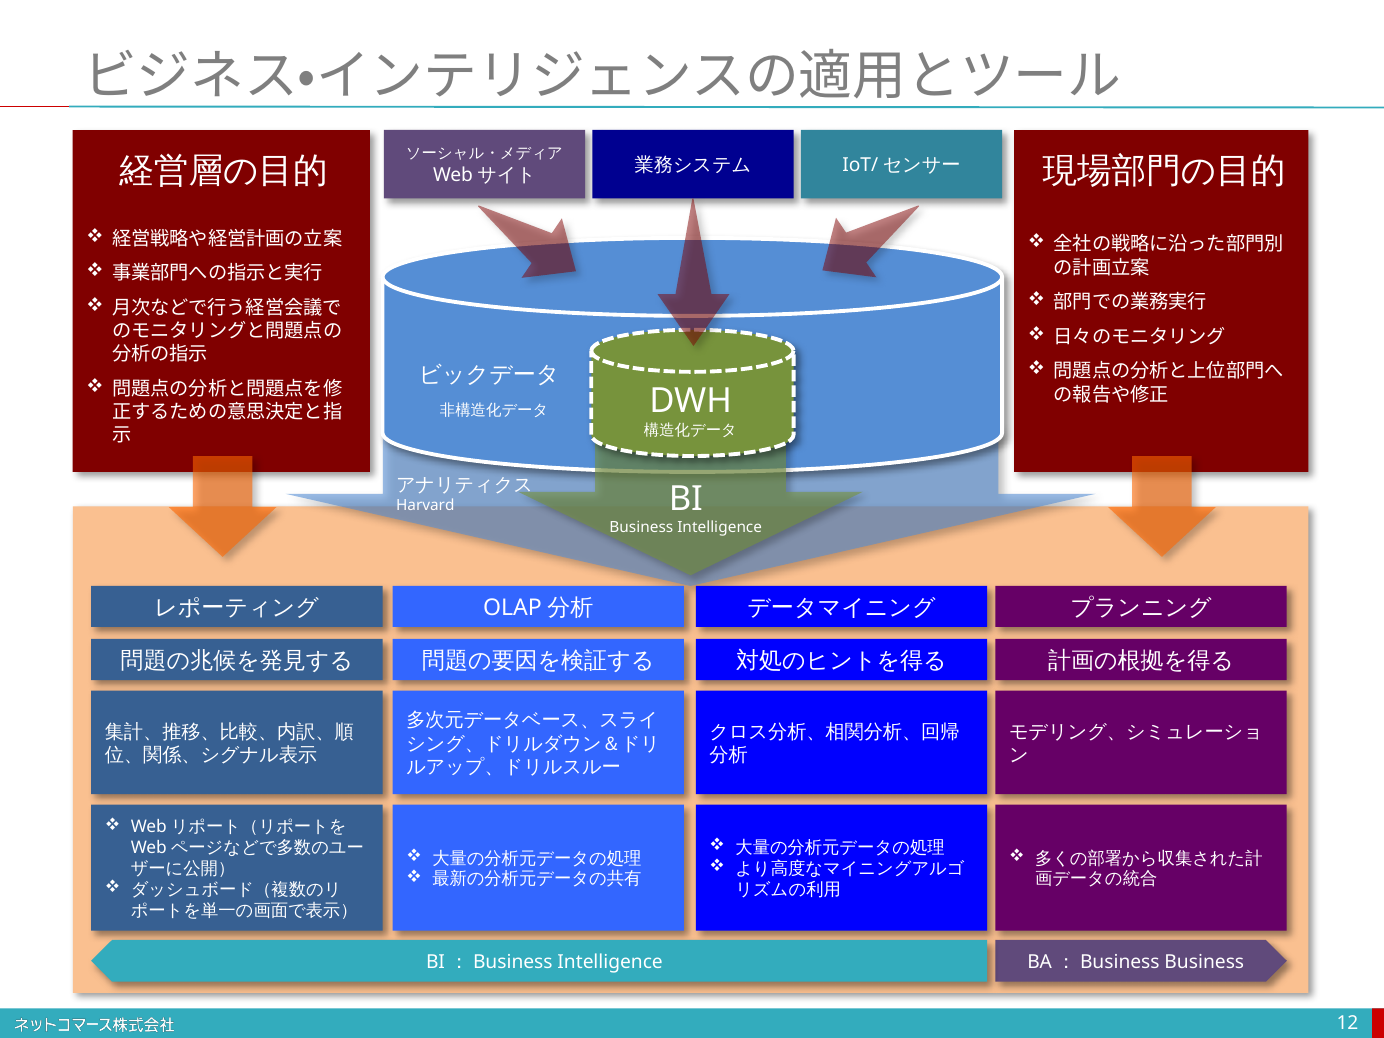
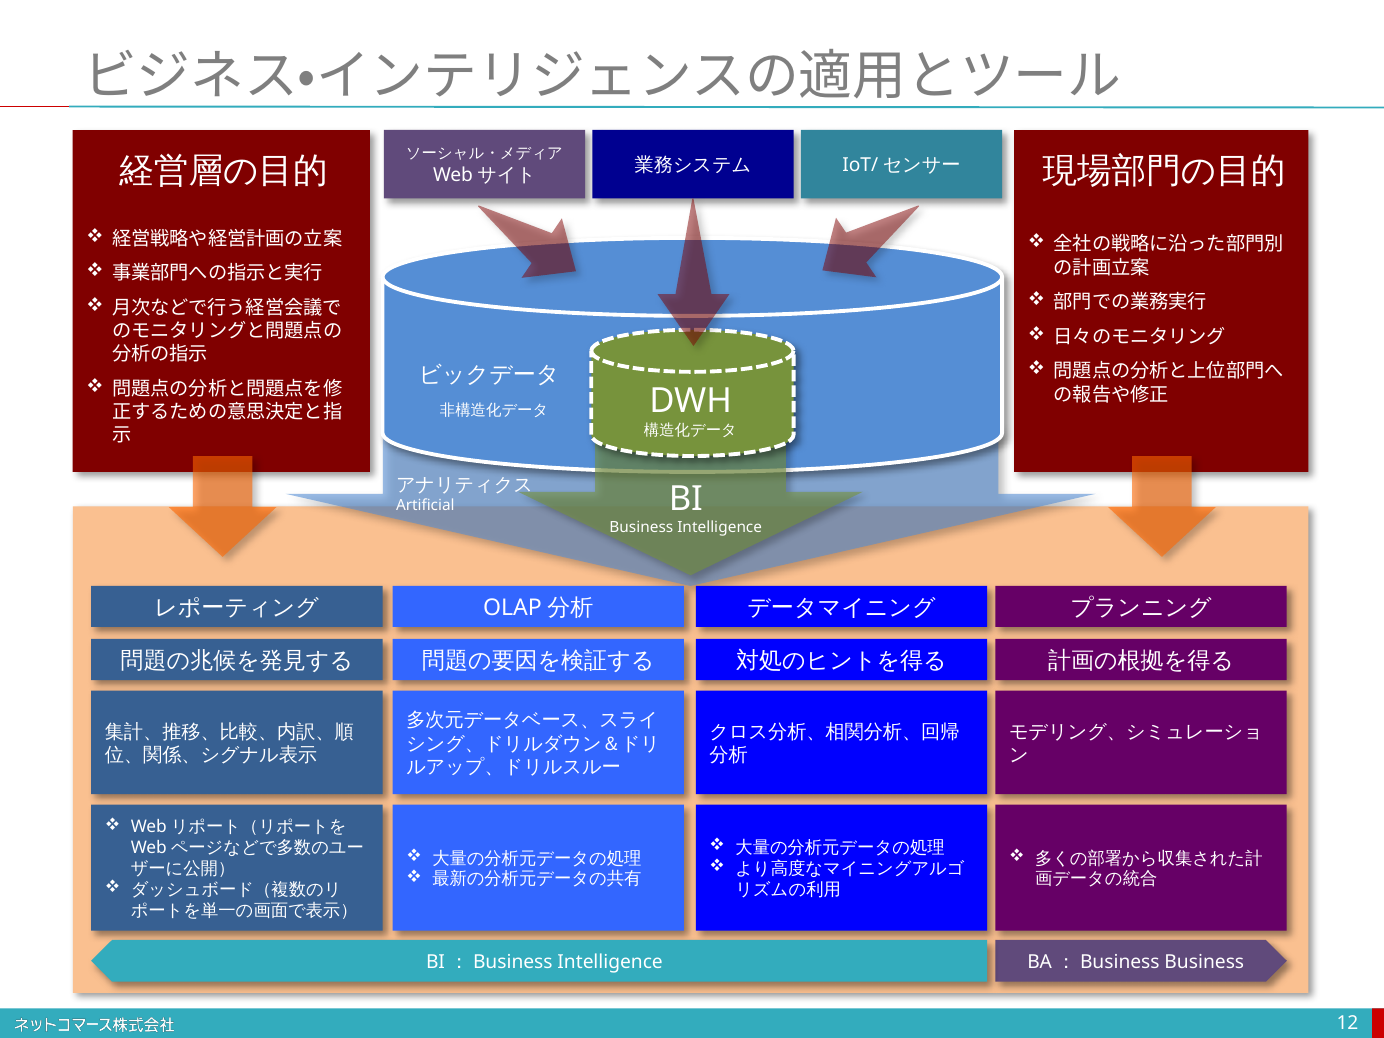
Harvard: Harvard -> Artificial (425, 506)
